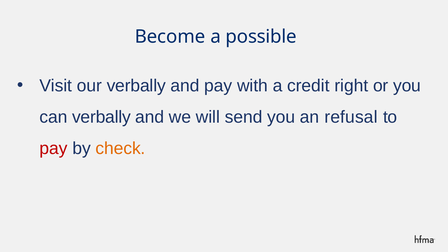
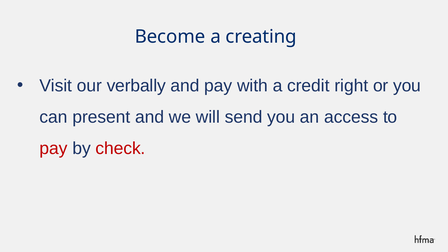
possible: possible -> creating (261, 37)
can verbally: verbally -> present (101, 117)
refusal: refusal -> access (351, 117)
check colour: orange -> red (121, 149)
